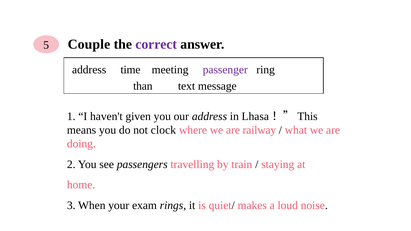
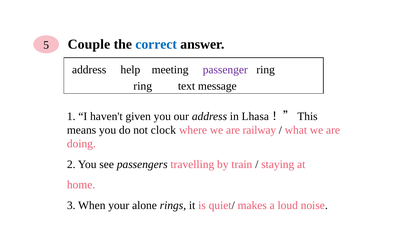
correct colour: purple -> blue (156, 44)
time: time -> help (130, 70)
than: than -> ring (143, 86)
exam: exam -> alone (144, 206)
